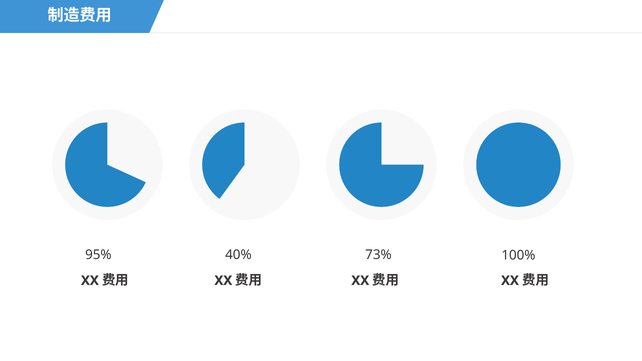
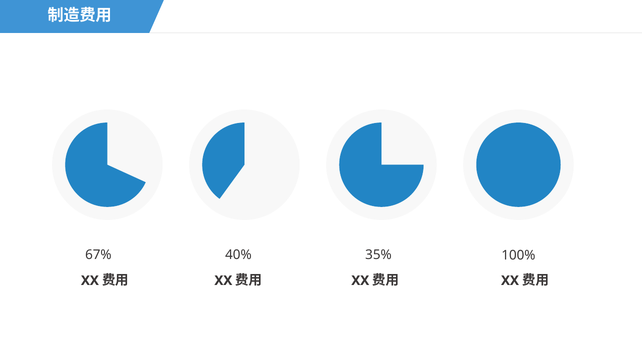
95%: 95% -> 67% (98, 255)
73%: 73% -> 35% (378, 255)
